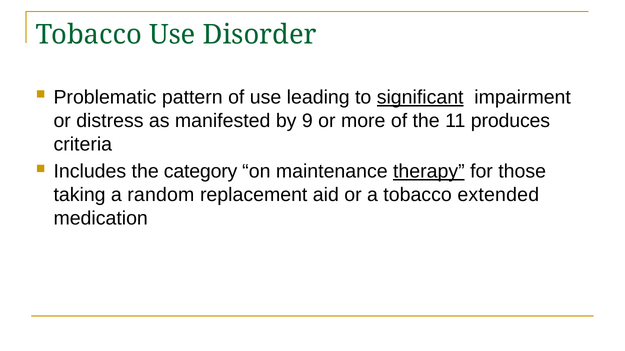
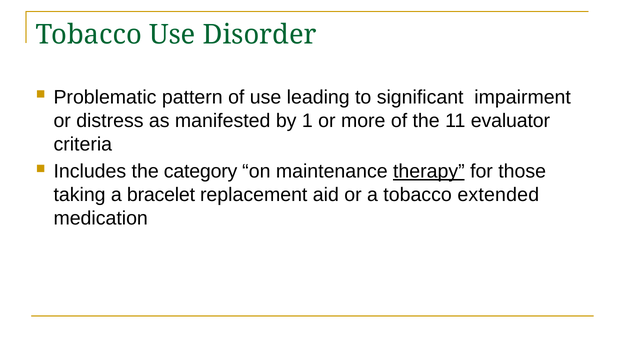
significant underline: present -> none (420, 97)
9: 9 -> 1 (307, 121)
produces: produces -> evaluator (510, 121)
random: random -> bracelet (161, 195)
